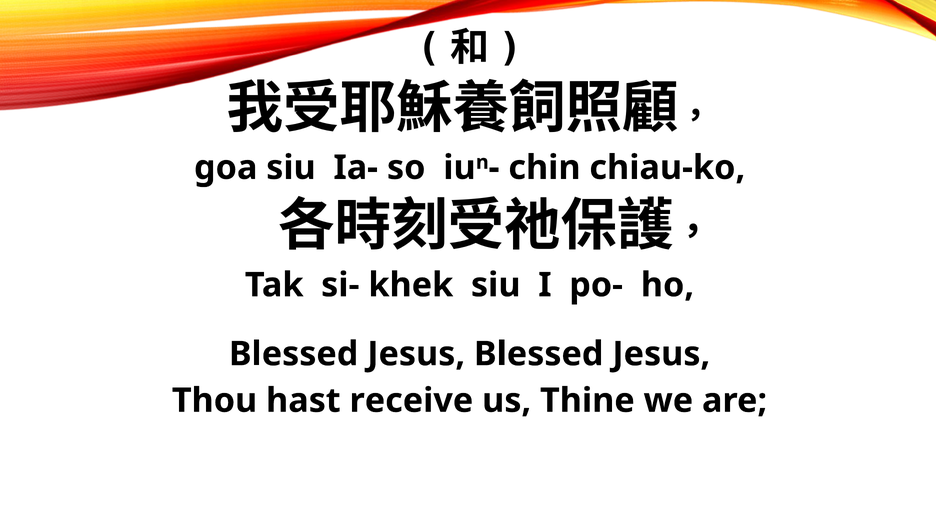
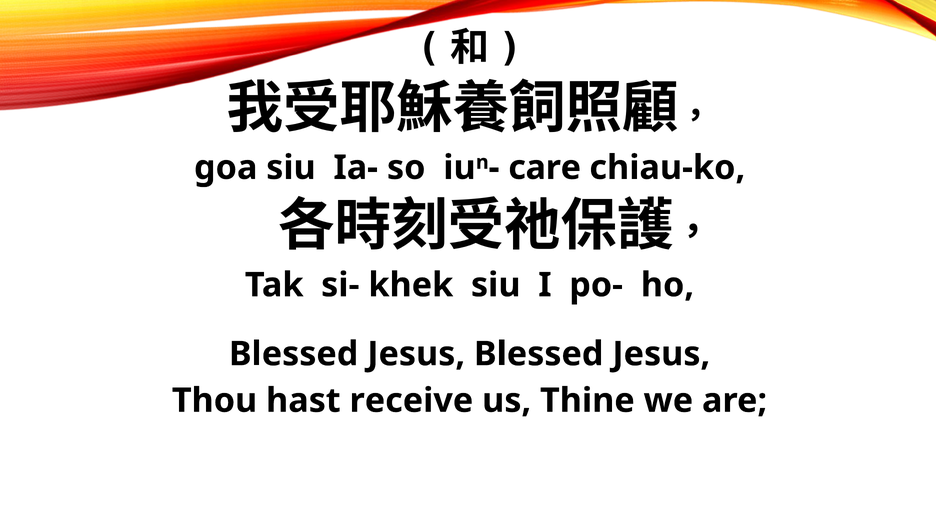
chin: chin -> care (545, 168)
